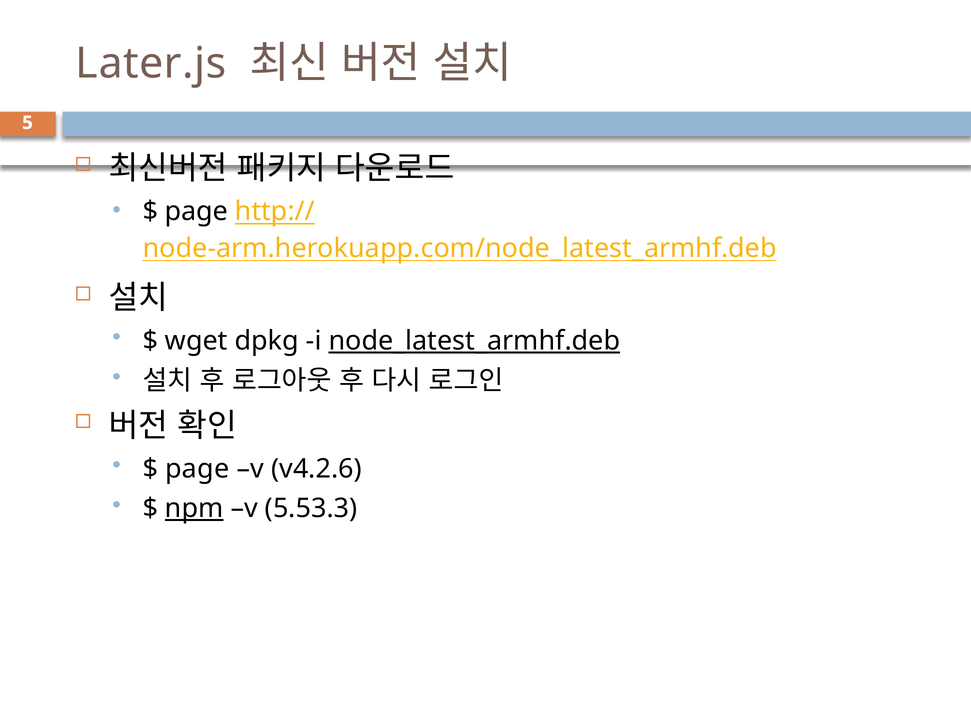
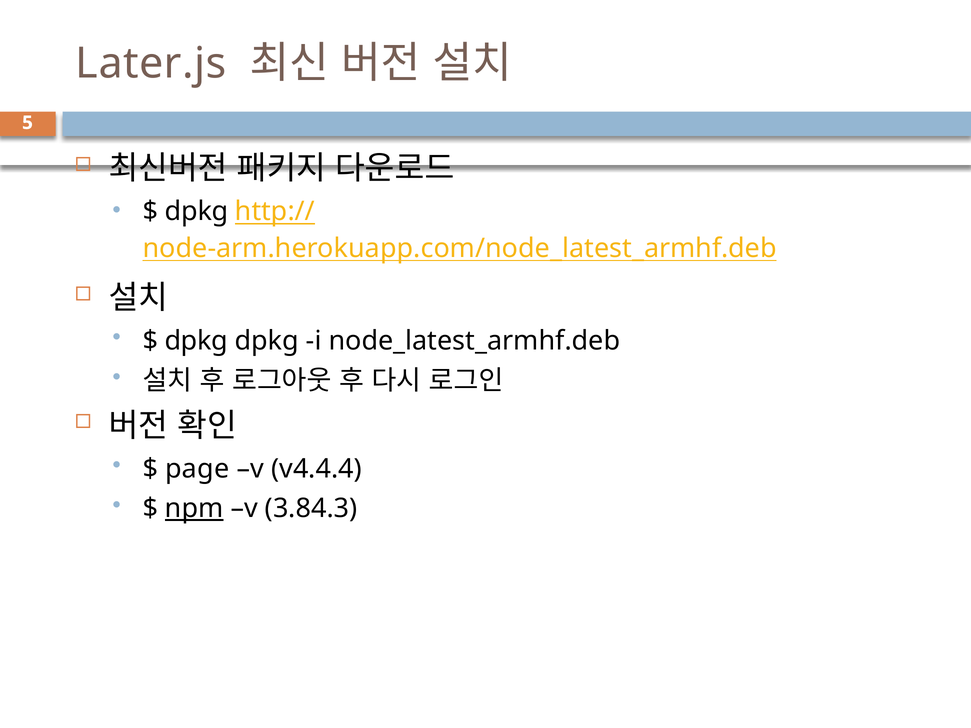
page: page -> dpkg (197, 211)
wget: wget -> dpkg (196, 341)
node_latest_armhf.deb underline: present -> none (474, 341)
v4.2.6: v4.2.6 -> v4.4.4 (317, 469)
5.53.3: 5.53.3 -> 3.84.3 (311, 509)
